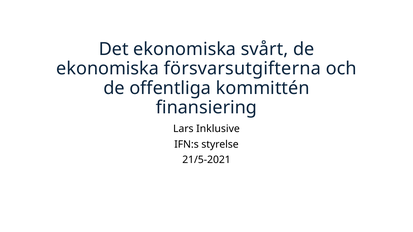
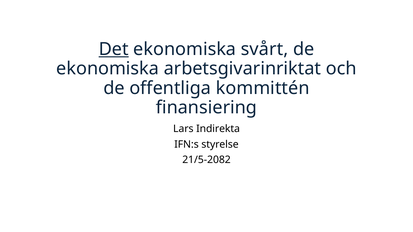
Det underline: none -> present (114, 49)
försvarsutgifterna: försvarsutgifterna -> arbetsgivarinriktat (242, 69)
Inklusive: Inklusive -> Indirekta (218, 129)
21/5-2021: 21/5-2021 -> 21/5-2082 (206, 160)
